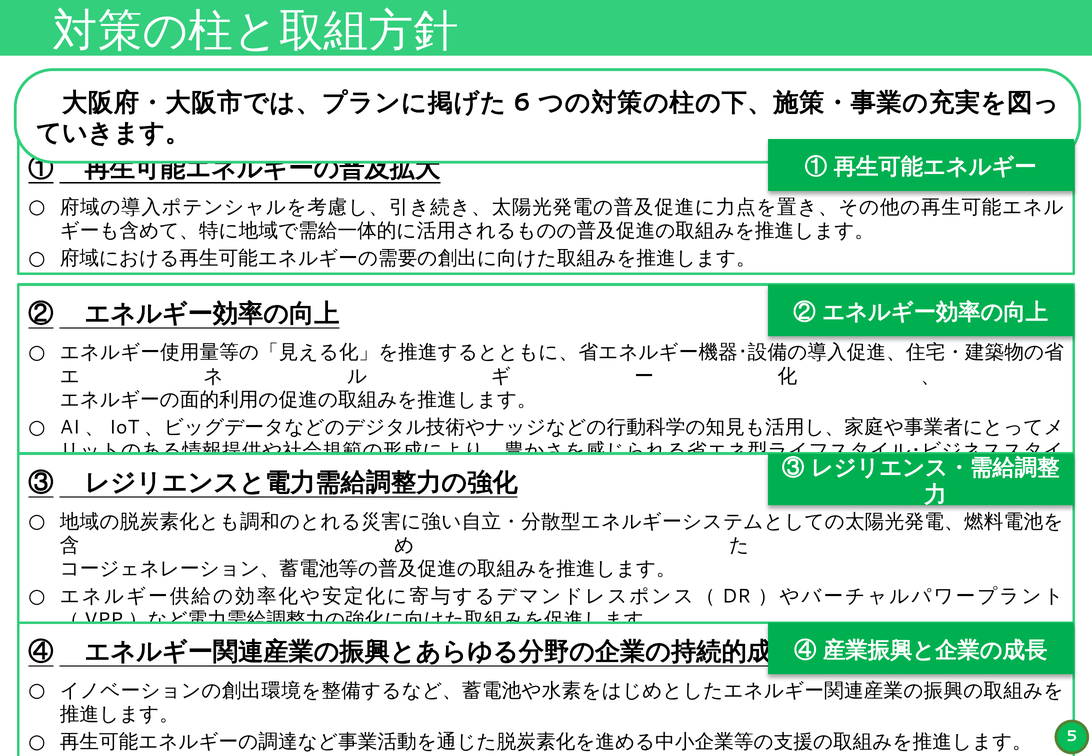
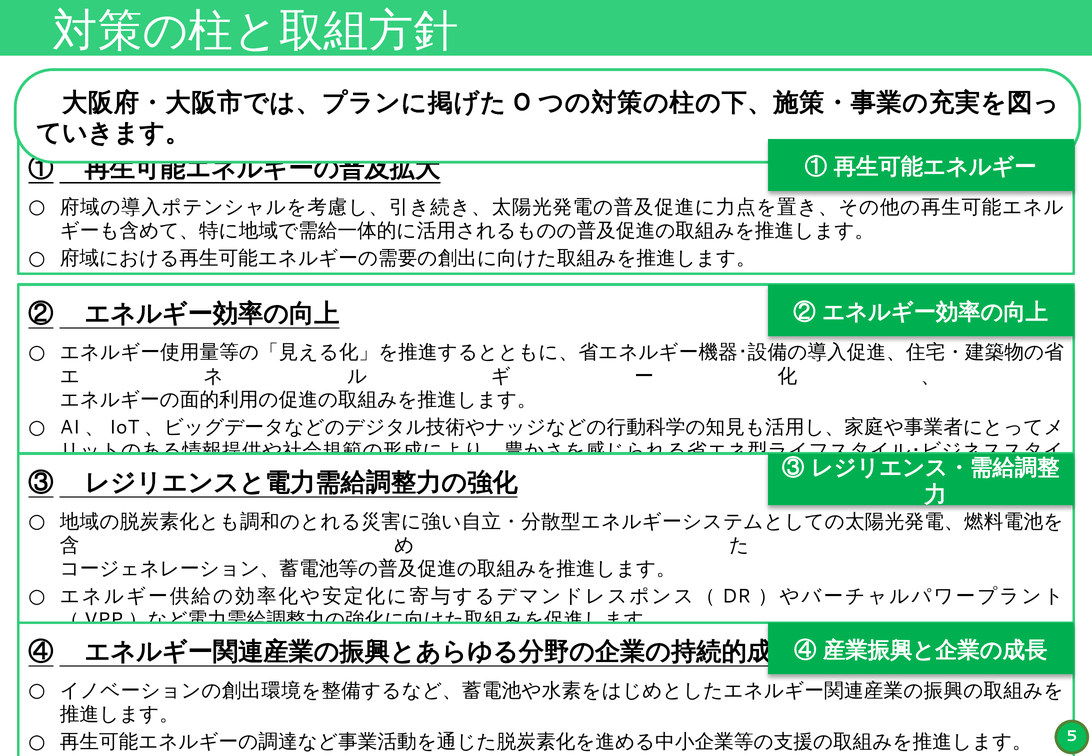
6: 6 -> 0 (522, 103)
